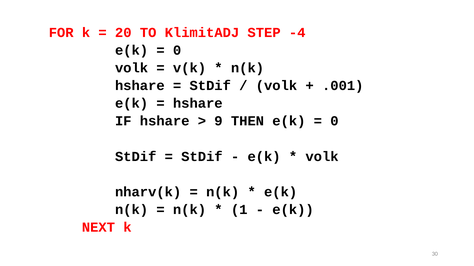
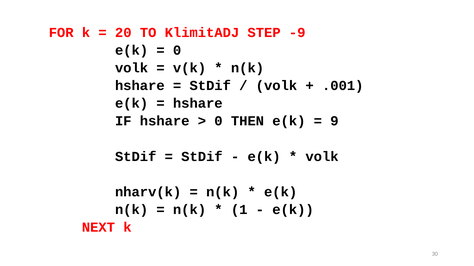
-4: -4 -> -9 (297, 33)
9: 9 -> 0 (218, 121)
0: 0 -> 9 (334, 121)
